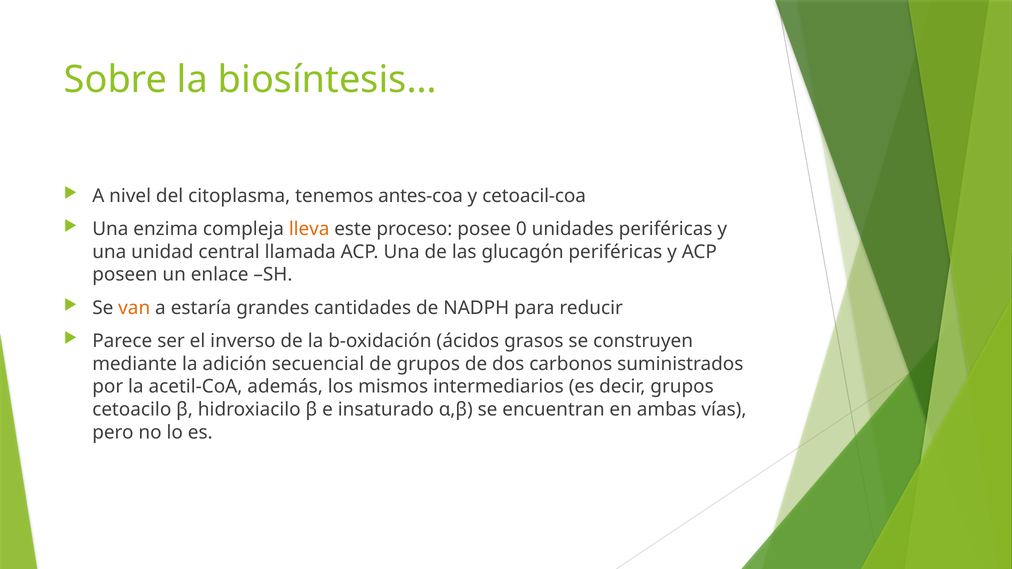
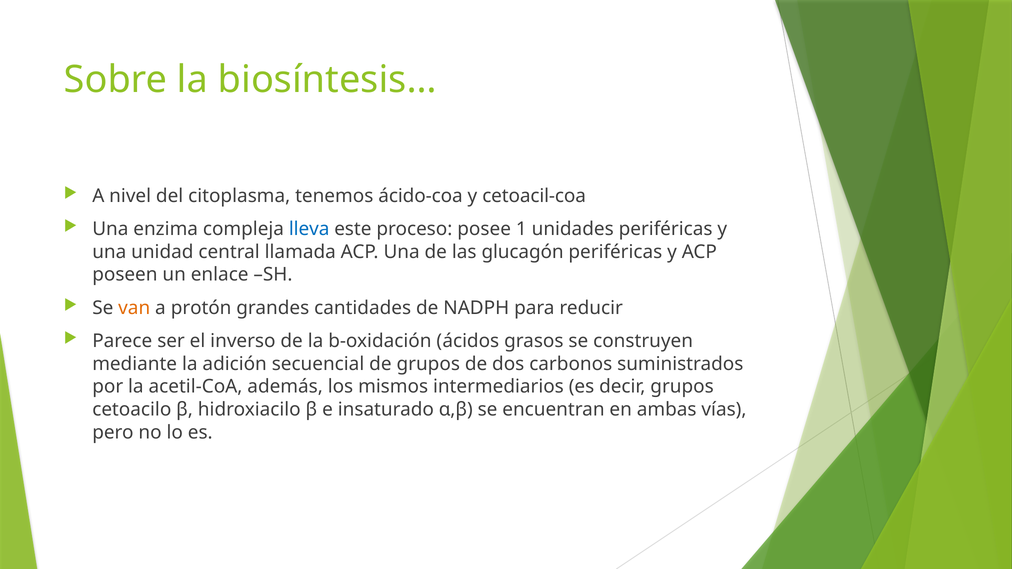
antes-coa: antes-coa -> ácido-coa (421, 196)
lleva colour: orange -> blue (309, 229)
0: 0 -> 1 (521, 229)
estaría: estaría -> protón (201, 308)
